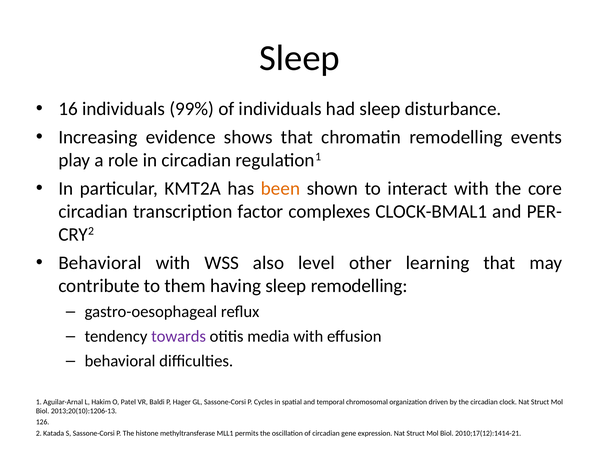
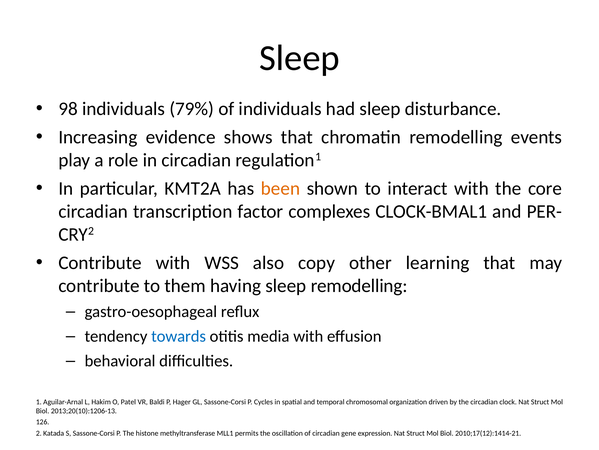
16: 16 -> 98 (68, 109)
99%: 99% -> 79% (192, 109)
Behavioral: Behavioral -> Contribute (100, 262)
level: level -> copy (317, 262)
towards colour: purple -> blue (179, 336)
